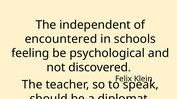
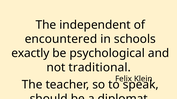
feeling: feeling -> exactly (30, 54)
discovered: discovered -> traditional (100, 68)
